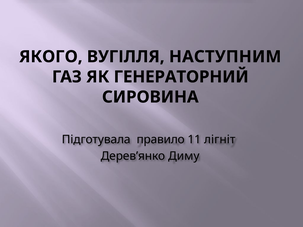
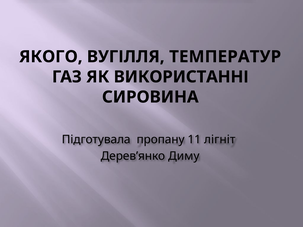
НАСТУПНИМ: НАСТУПНИМ -> ТЕМПЕРАТУР (225, 57)
ГЕНЕРАТОРНИЙ: ГЕНЕРАТОРНИЙ -> ВИКОРИСТАННІ (181, 77)
правило: правило -> пропану (161, 140)
